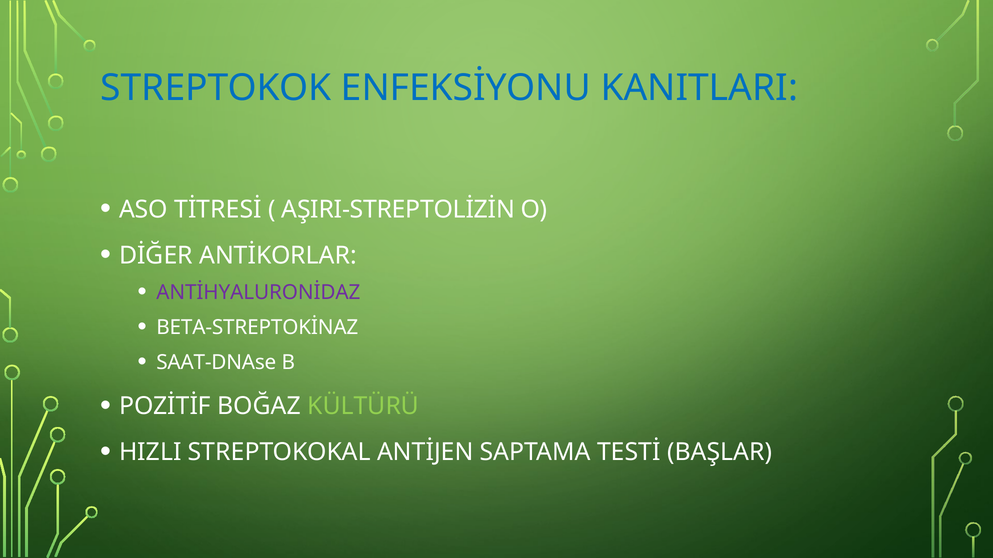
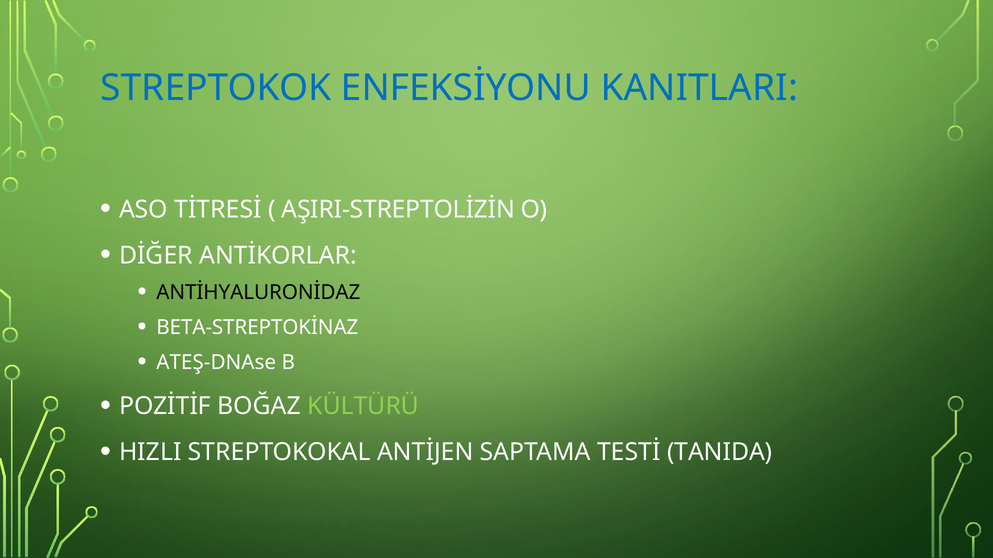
ANTİHYALURONİDAZ colour: purple -> black (258, 293)
SAAT-DNAse: SAAT-DNAse -> ATEŞ-DNAse (216, 363)
BAŞLAR: BAŞLAR -> TANIDA (720, 453)
